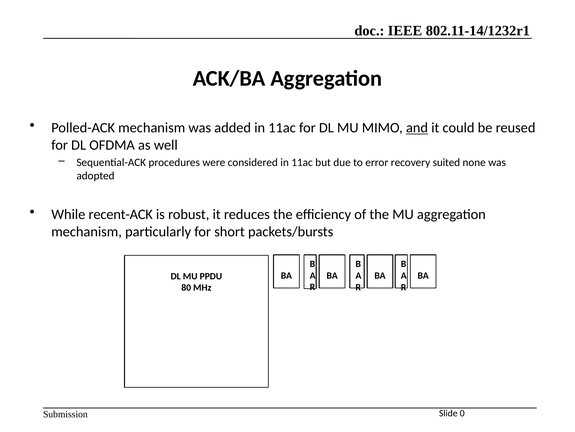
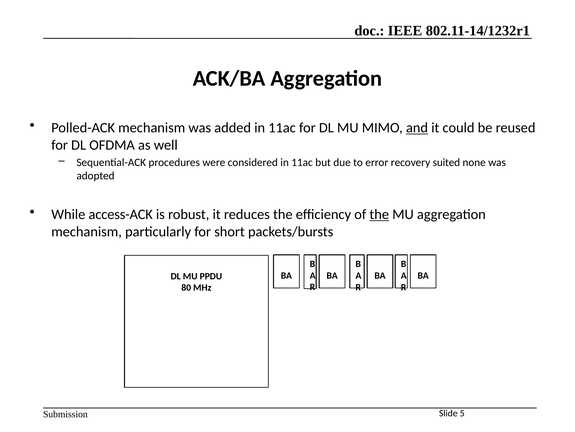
recent-ACK: recent-ACK -> access-ACK (121, 214)
the underline: none -> present (379, 214)
0: 0 -> 5 (462, 413)
